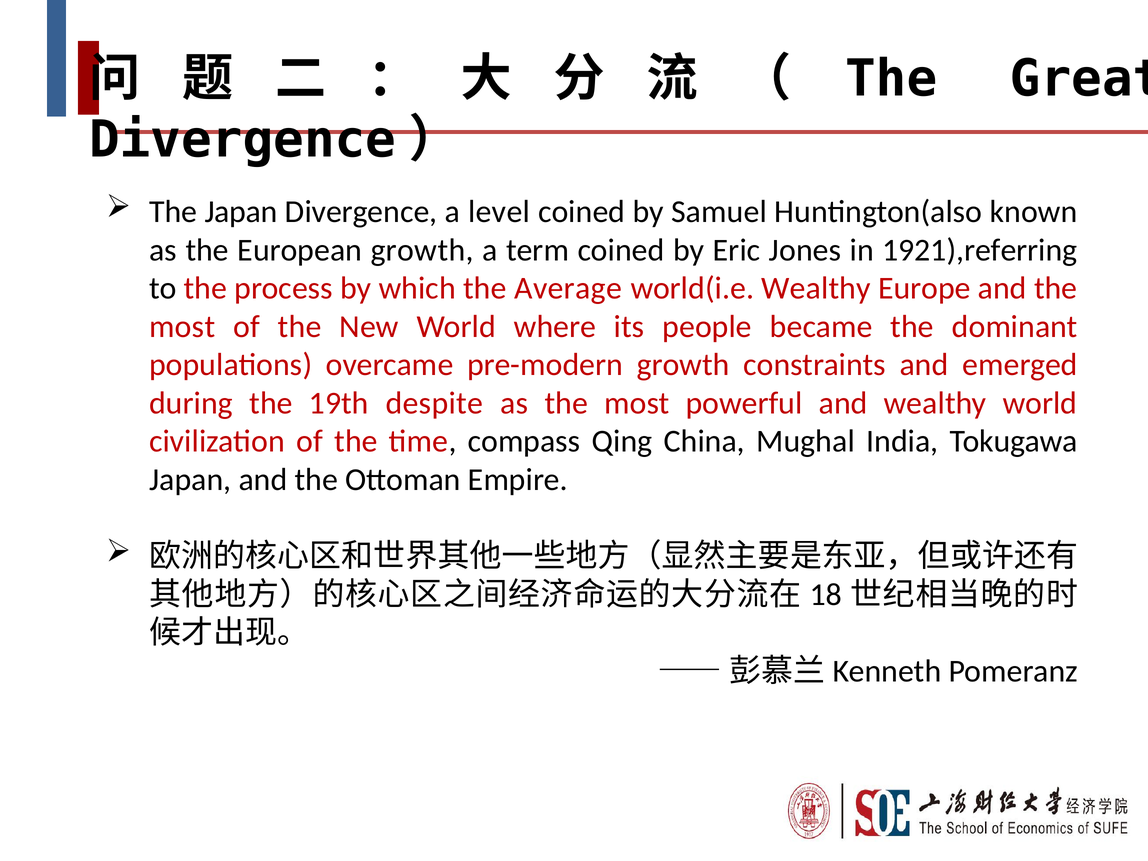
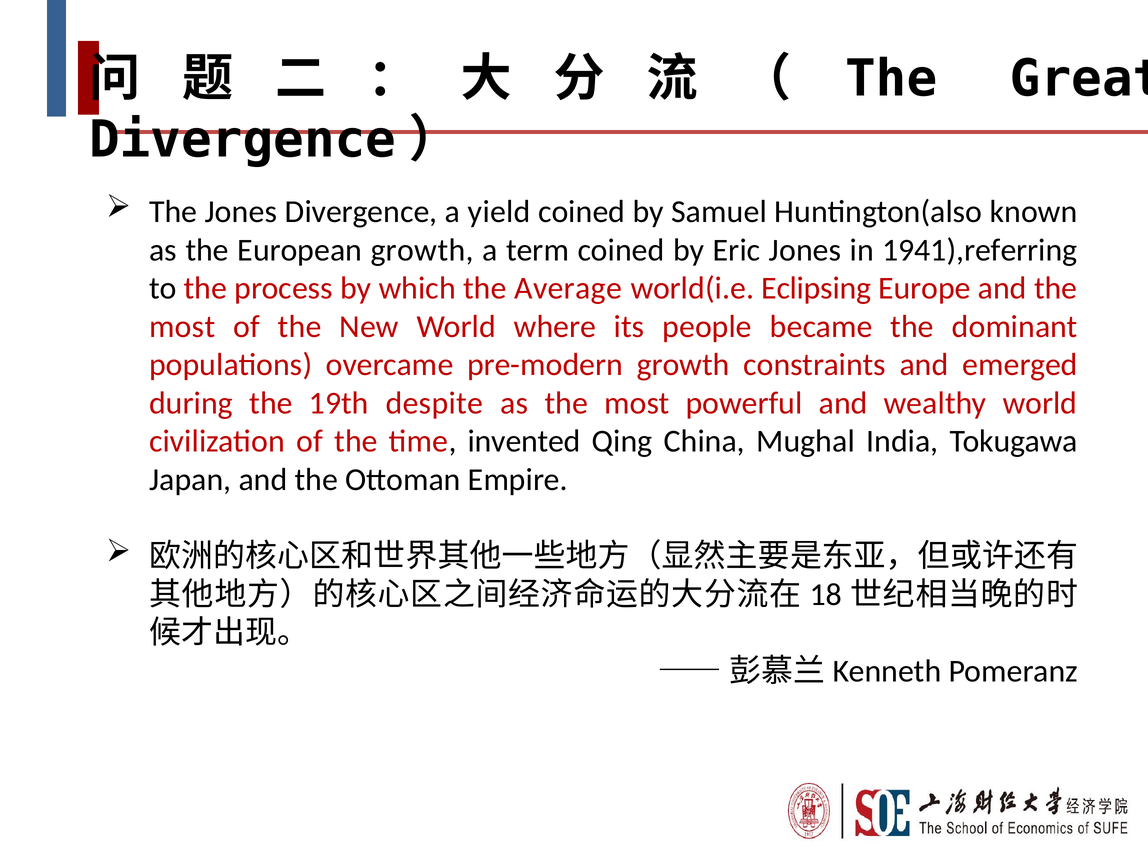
The Japan: Japan -> Jones (241, 212)
level: level -> yield (499, 212)
1921),referring: 1921),referring -> 1941),referring (980, 250)
world(i.e Wealthy: Wealthy -> Eclipsing (816, 288)
compass: compass -> invented (524, 441)
